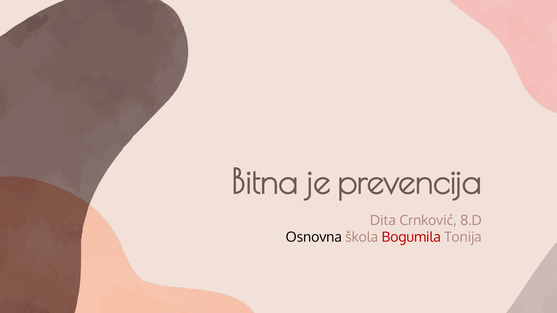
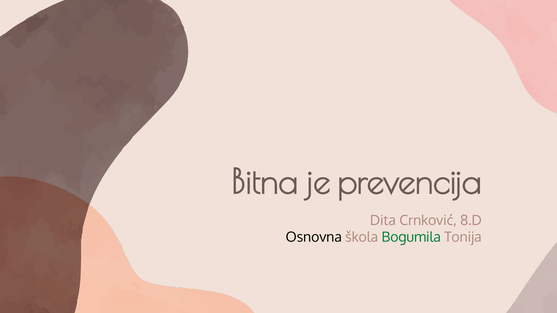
Bogumila colour: red -> green (411, 238)
